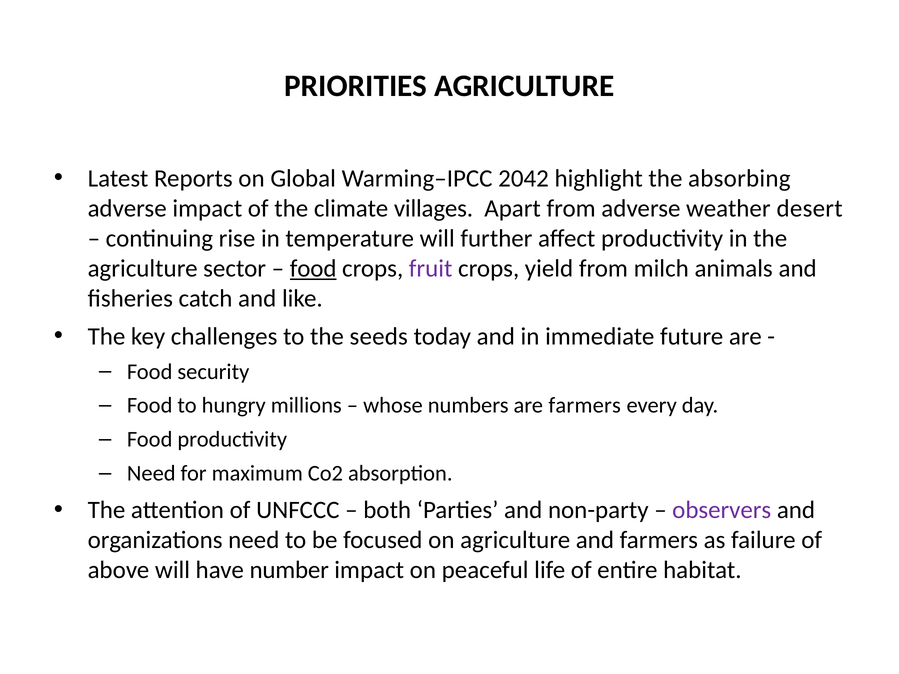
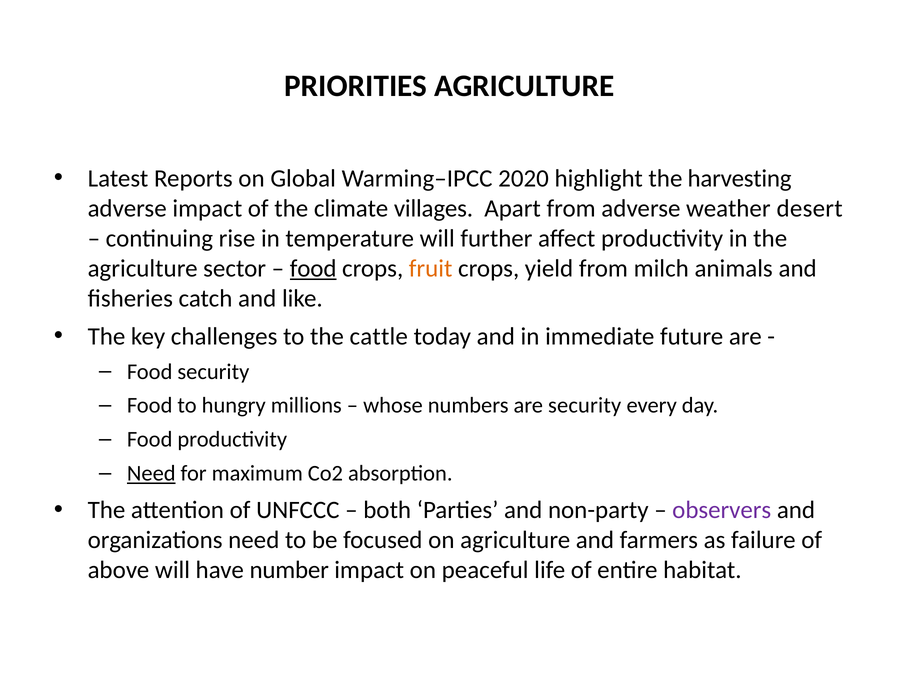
2042: 2042 -> 2020 (524, 179)
absorbing: absorbing -> harvesting (740, 179)
fruit colour: purple -> orange (431, 268)
seeds: seeds -> cattle (379, 336)
are farmers: farmers -> security (585, 406)
Need underline: none -> present (151, 474)
